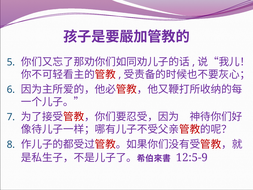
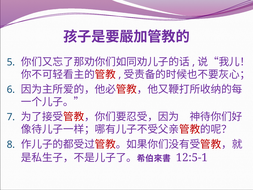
12:5-9: 12:5-9 -> 12:5-1 (192, 157)
